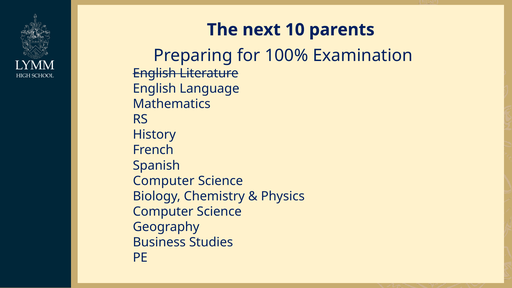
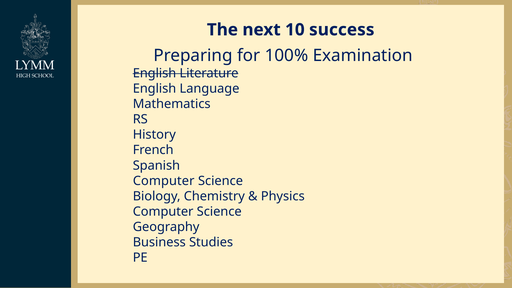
parents: parents -> success (342, 30)
